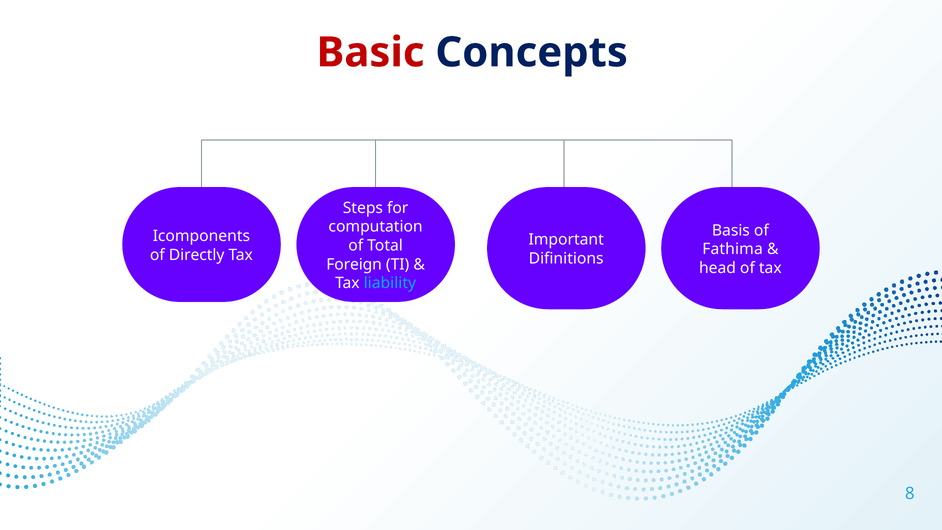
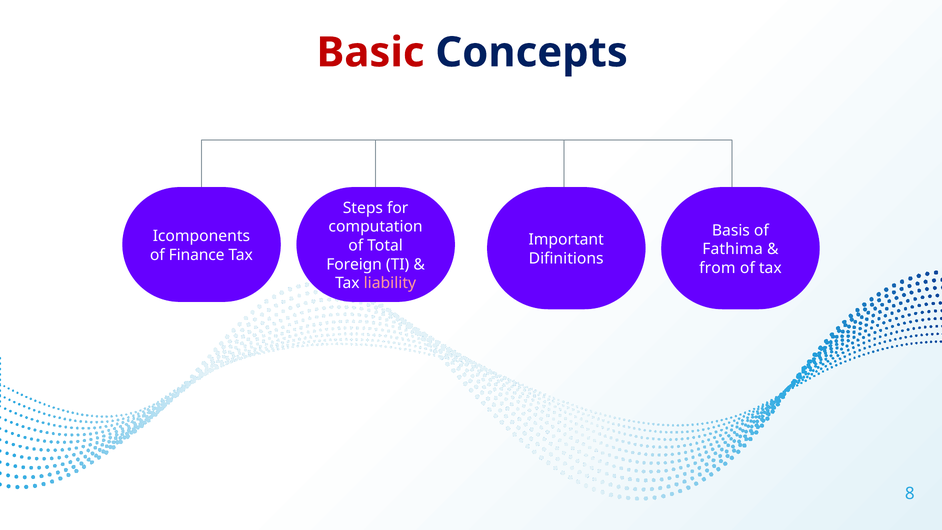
Directly: Directly -> Finance (197, 255)
head: head -> from (717, 268)
liability colour: light blue -> pink (390, 283)
